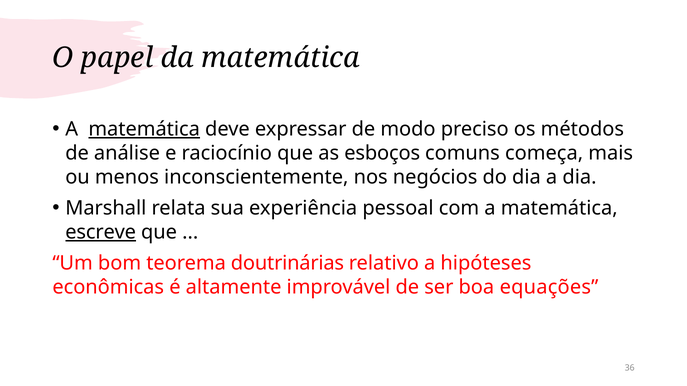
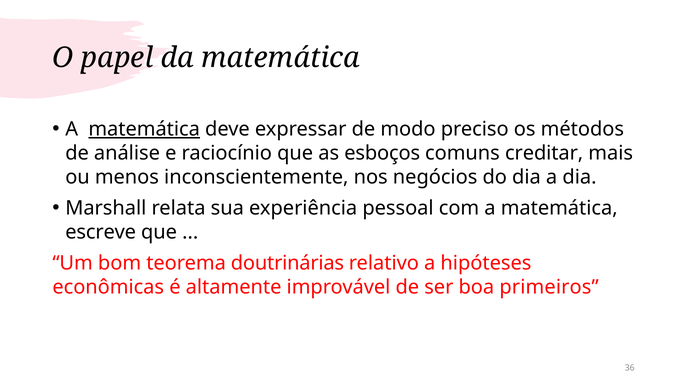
começa: começa -> creditar (544, 153)
escreve underline: present -> none (101, 232)
equações: equações -> primeiros (549, 288)
